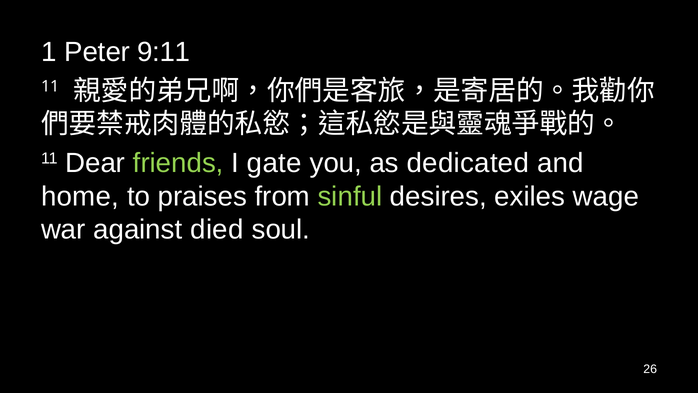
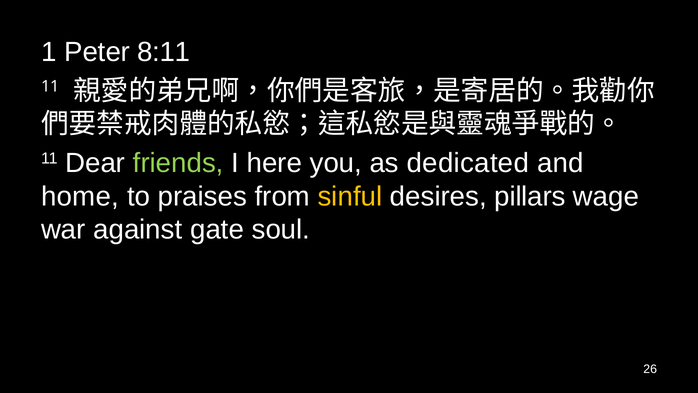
9:11: 9:11 -> 8:11 (164, 52)
gate: gate -> here (274, 163)
sinful colour: light green -> yellow (350, 196)
exiles: exiles -> pillars (530, 196)
died: died -> gate (217, 229)
